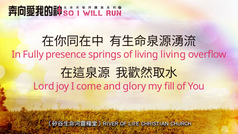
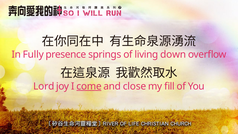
living living: living -> down (173, 54)
come underline: none -> present (89, 86)
glory: glory -> close (134, 86)
